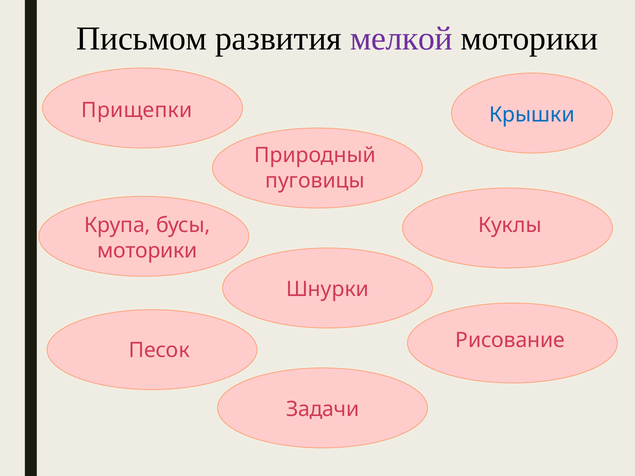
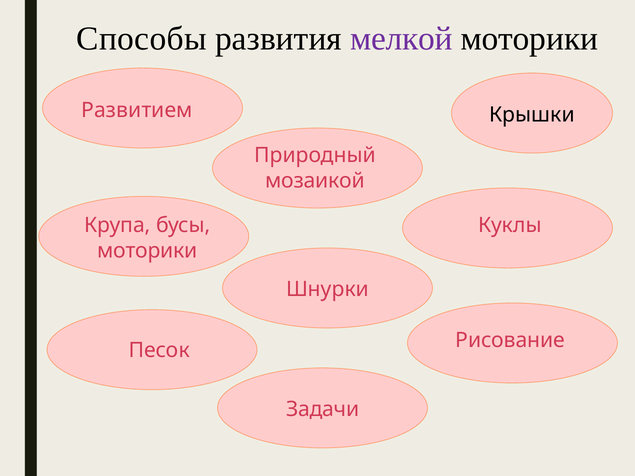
Письмом: Письмом -> Способы (141, 39)
Прищепки: Прищепки -> Развитием (137, 110)
Крышки colour: blue -> black (532, 115)
пуговицы: пуговицы -> мозаикой (315, 181)
